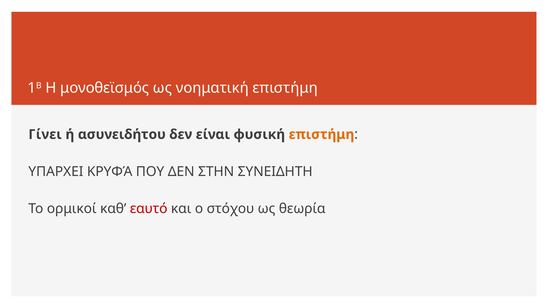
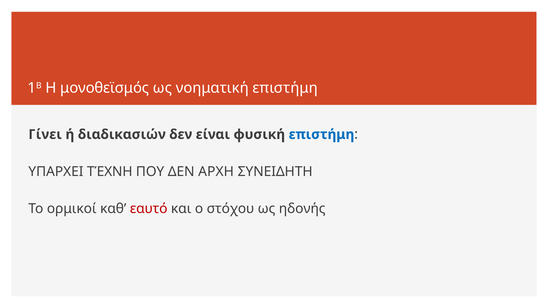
ασυνειδήτου: ασυνειδήτου -> διαδικασιών (122, 135)
επιστήμη colour: orange -> blue (321, 135)
ΚΡΥΦΆ: ΚΡΥΦΆ -> ΤΈΧΝΗ (110, 172)
ΣΤΗΝ: ΣΤΗΝ -> ΑΡΧΗ (216, 172)
θεωρία: θεωρία -> ηδονής (302, 209)
